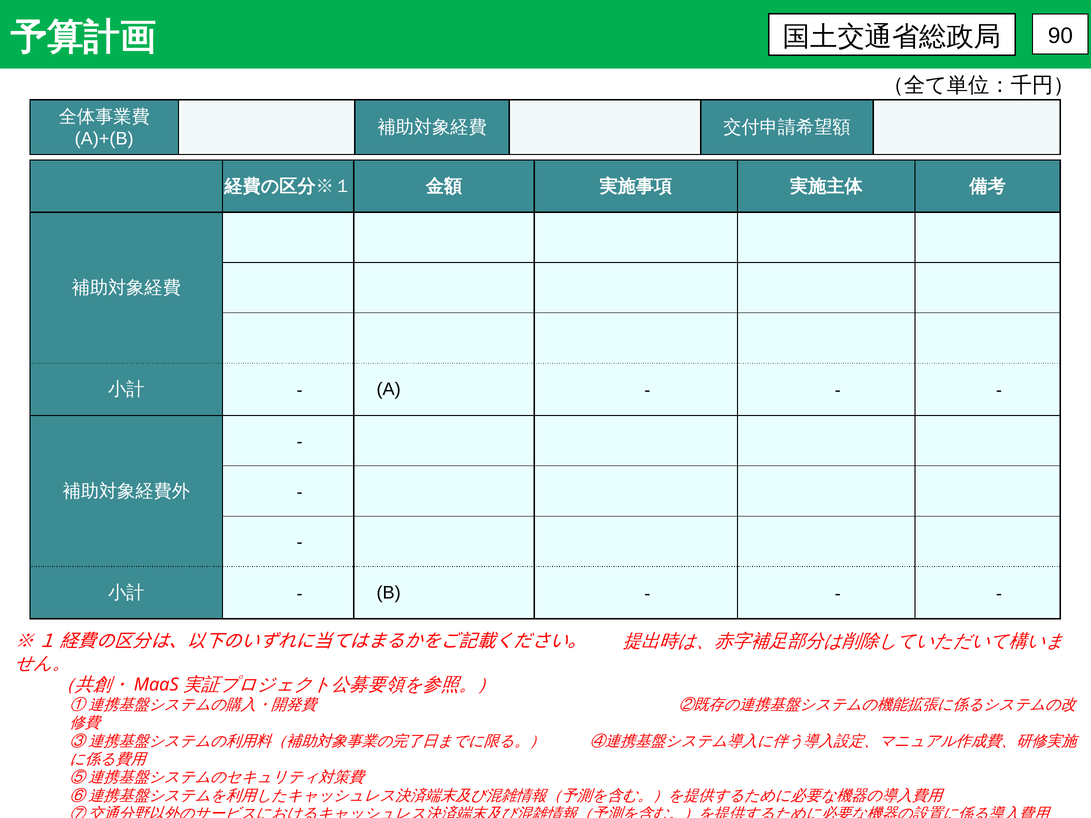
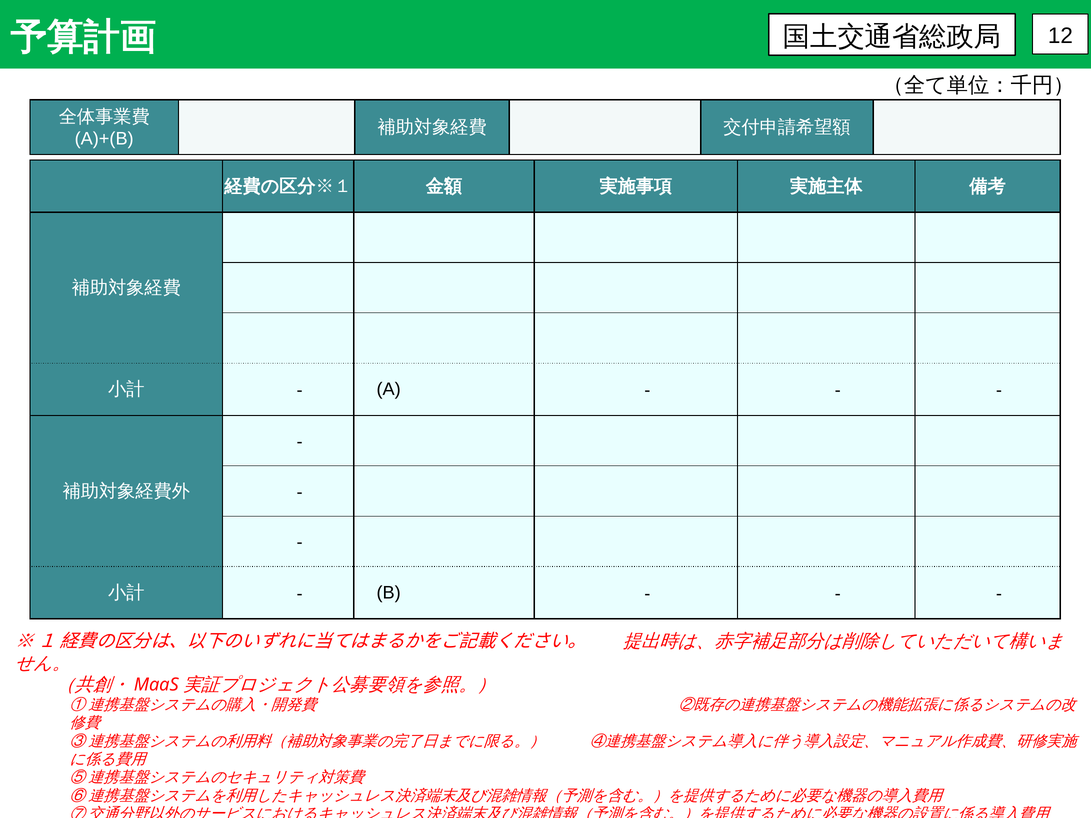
90: 90 -> 12 (1060, 36)
